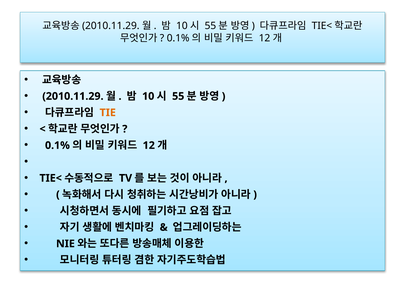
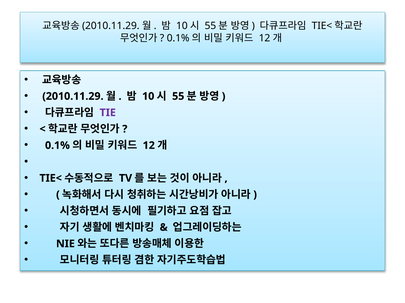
TIE colour: orange -> purple (108, 113)
